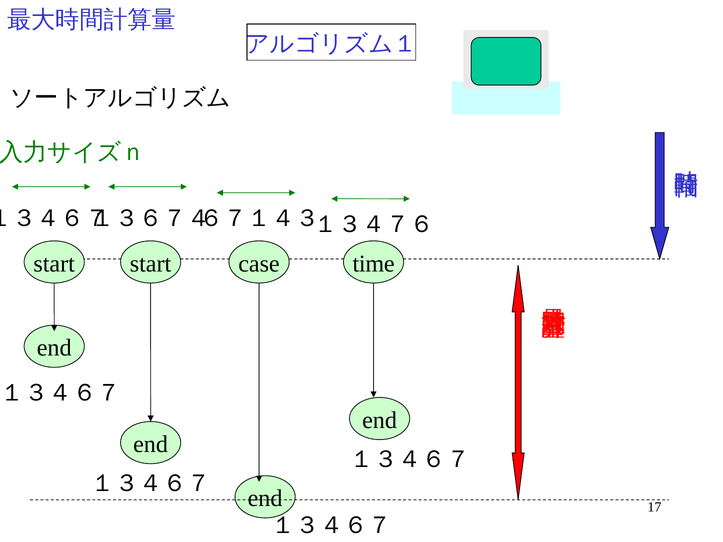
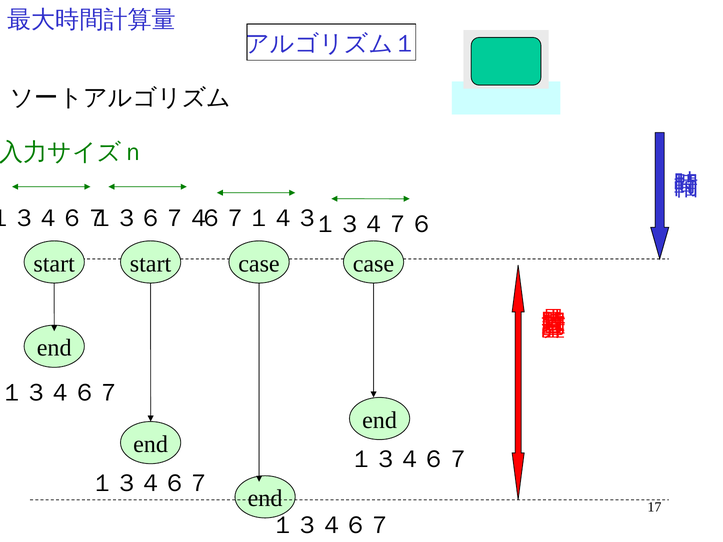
time: time -> case (373, 264)
